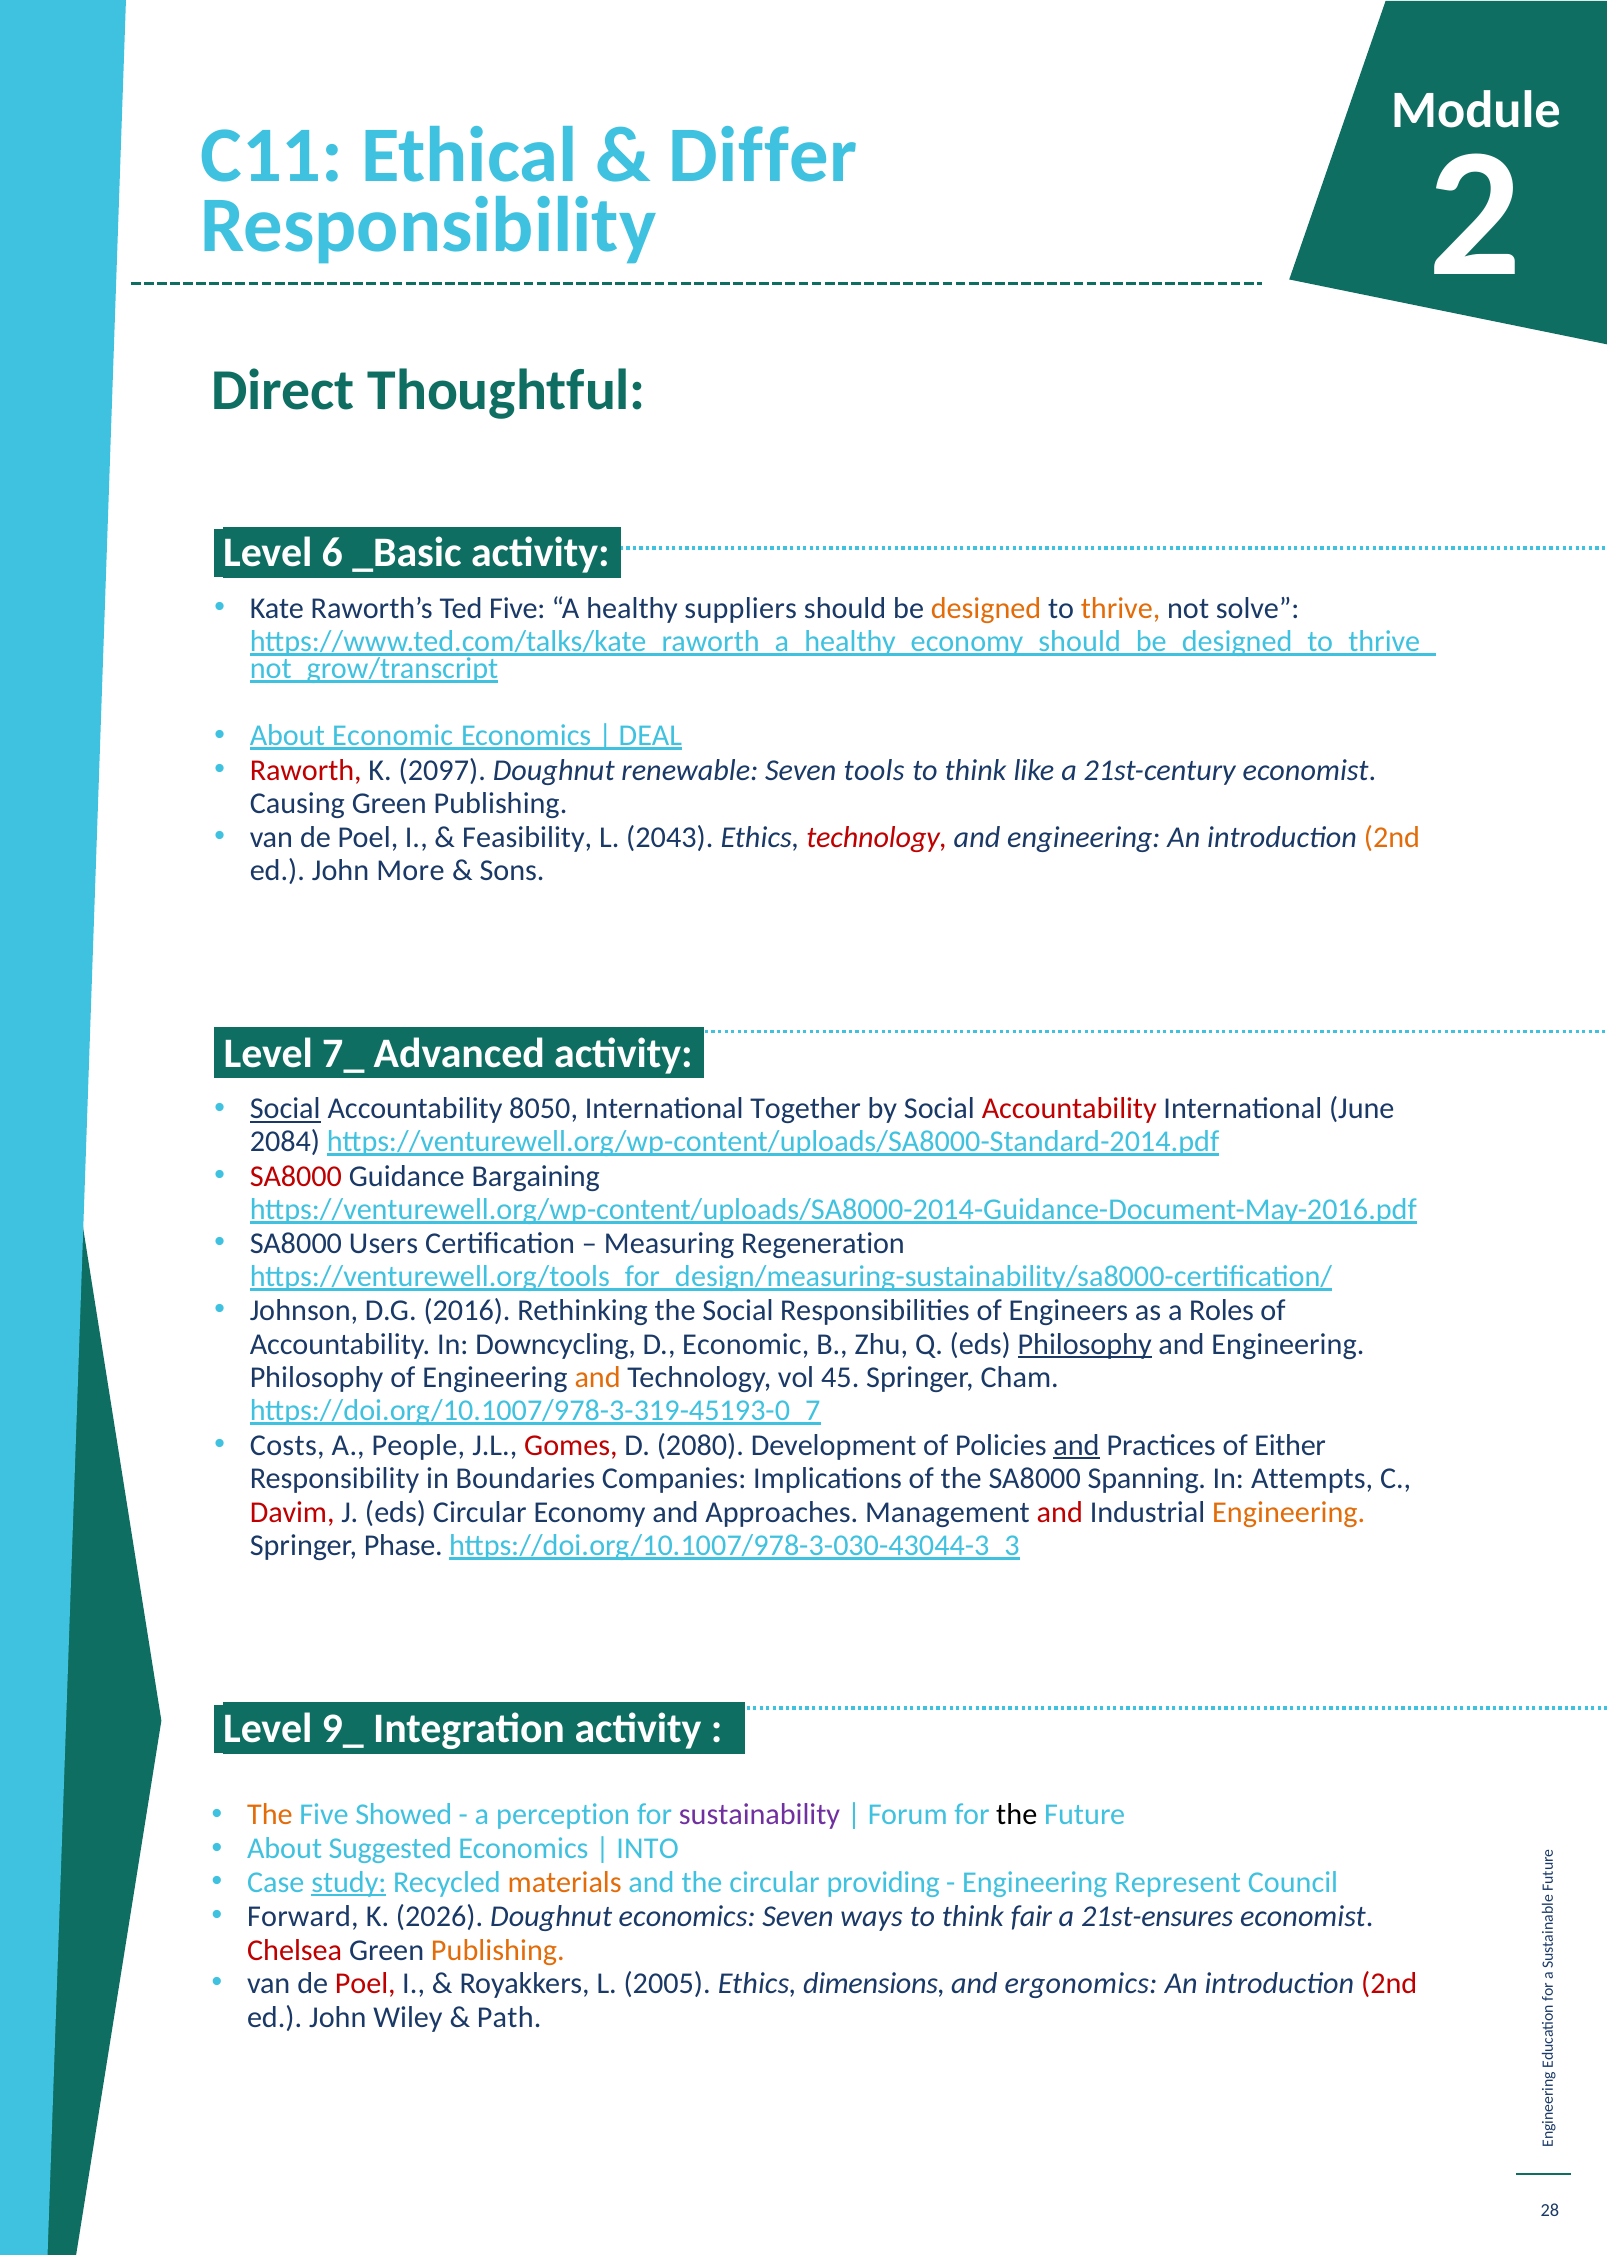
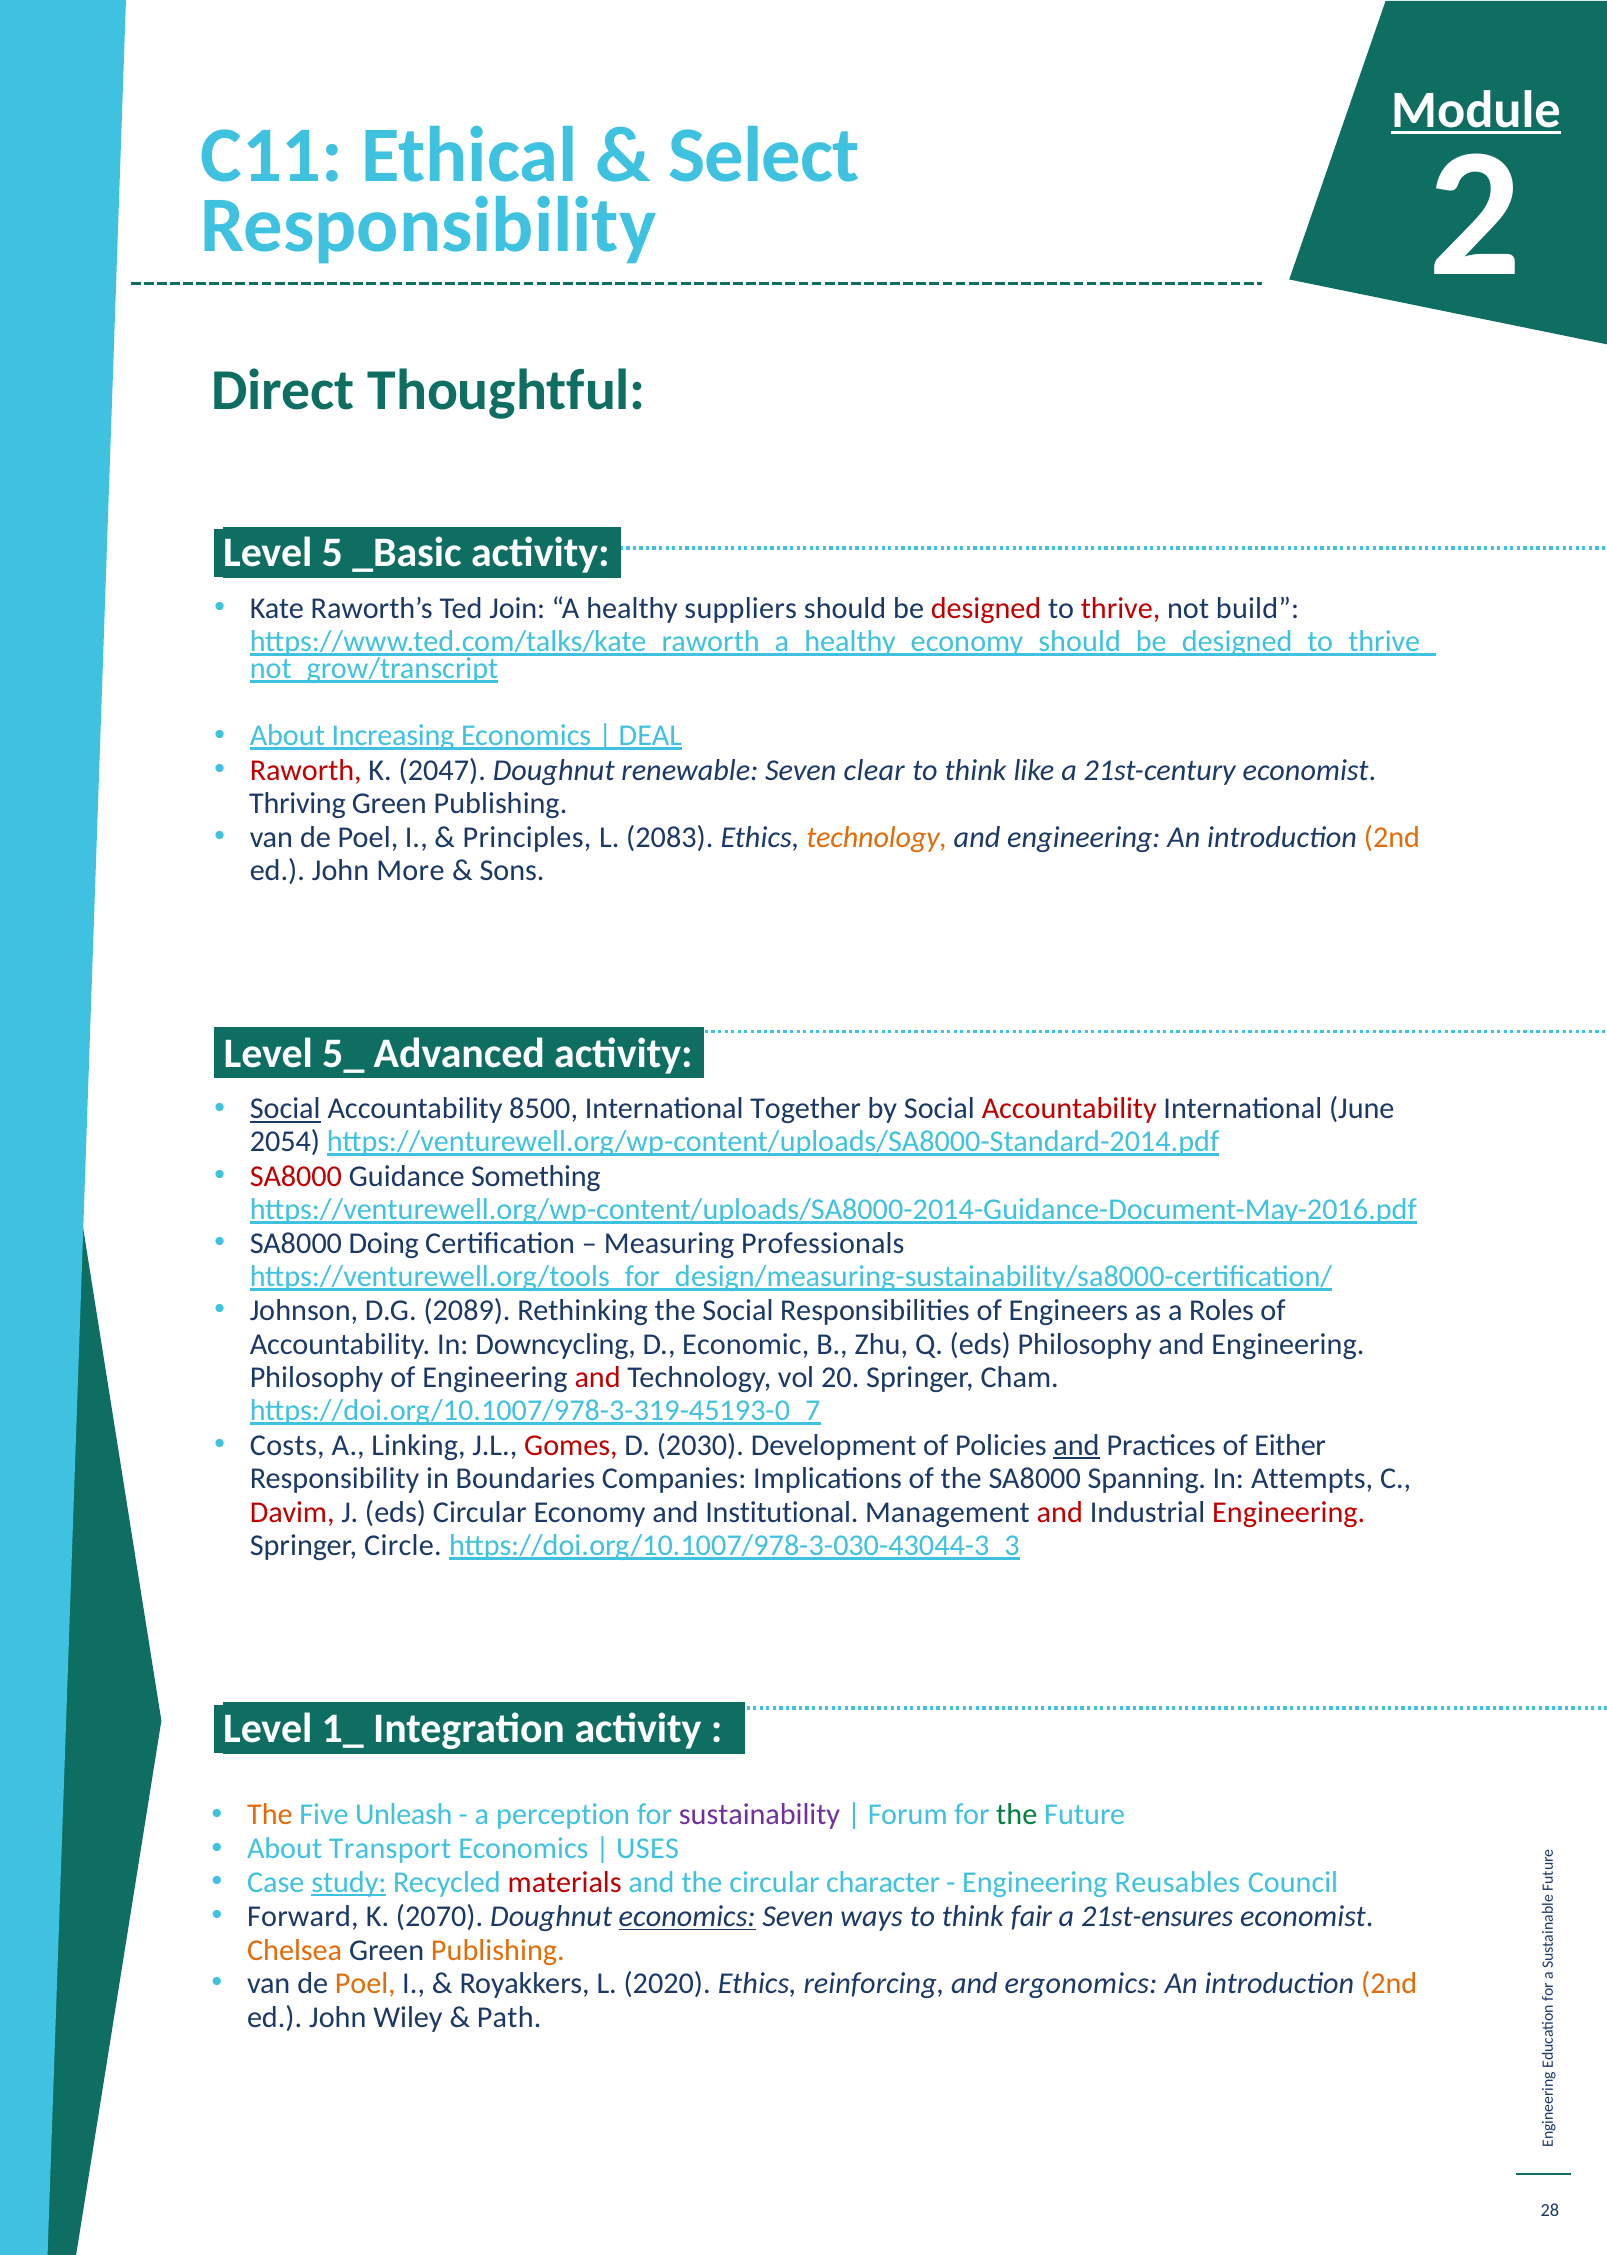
Module underline: none -> present (1476, 110)
Differ: Differ -> Select (764, 155)
6: 6 -> 5 (332, 553)
Ted Five: Five -> Join (517, 608)
designed colour: orange -> red (986, 608)
thrive colour: orange -> red (1121, 608)
solve: solve -> build (1258, 608)
About Economic: Economic -> Increasing (393, 736)
2097: 2097 -> 2047 (442, 770)
tools: tools -> clear (874, 770)
Causing: Causing -> Thriving (297, 803)
Feasibility: Feasibility -> Principles (527, 837)
2043: 2043 -> 2083 (670, 837)
technology colour: red -> orange (877, 837)
7_: 7_ -> 5_ (343, 1053)
8050: 8050 -> 8500 (544, 1109)
2084: 2084 -> 2054 (285, 1142)
Bargaining: Bargaining -> Something (536, 1176)
Users: Users -> Doing (384, 1243)
Regeneration: Regeneration -> Professionals (823, 1243)
2016: 2016 -> 2089 (467, 1310)
Philosophy underline: present -> none (1085, 1344)
and colour: orange -> red (598, 1378)
45: 45 -> 20 (840, 1378)
People: People -> Linking (418, 1445)
2080: 2080 -> 2030 (700, 1445)
Approaches: Approaches -> Institutional (782, 1512)
Engineering colour: orange -> red (1289, 1512)
Phase: Phase -> Circle (403, 1545)
9_: 9_ -> 1_ (343, 1728)
Showed: Showed -> Unleash (404, 1814)
the colour: black -> green (1017, 1814)
Suggested: Suggested -> Transport (390, 1848)
INTO: INTO -> USES (648, 1848)
materials colour: orange -> red (565, 1882)
providing: providing -> character (883, 1882)
Represent: Represent -> Reusables (1177, 1882)
2026: 2026 -> 2070 (440, 1916)
economics underline: none -> present (687, 1916)
Chelsea colour: red -> orange (295, 1949)
Poel colour: red -> orange (365, 1983)
2005: 2005 -> 2020 (667, 1983)
dimensions: dimensions -> reinforcing (874, 1983)
2nd colour: red -> orange (1389, 1983)
